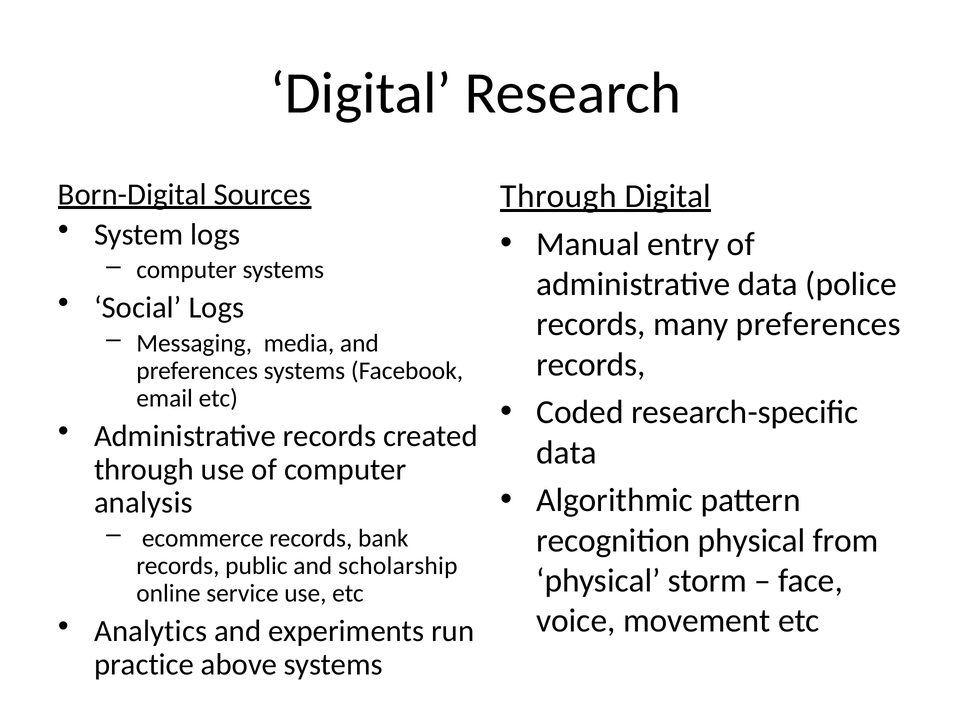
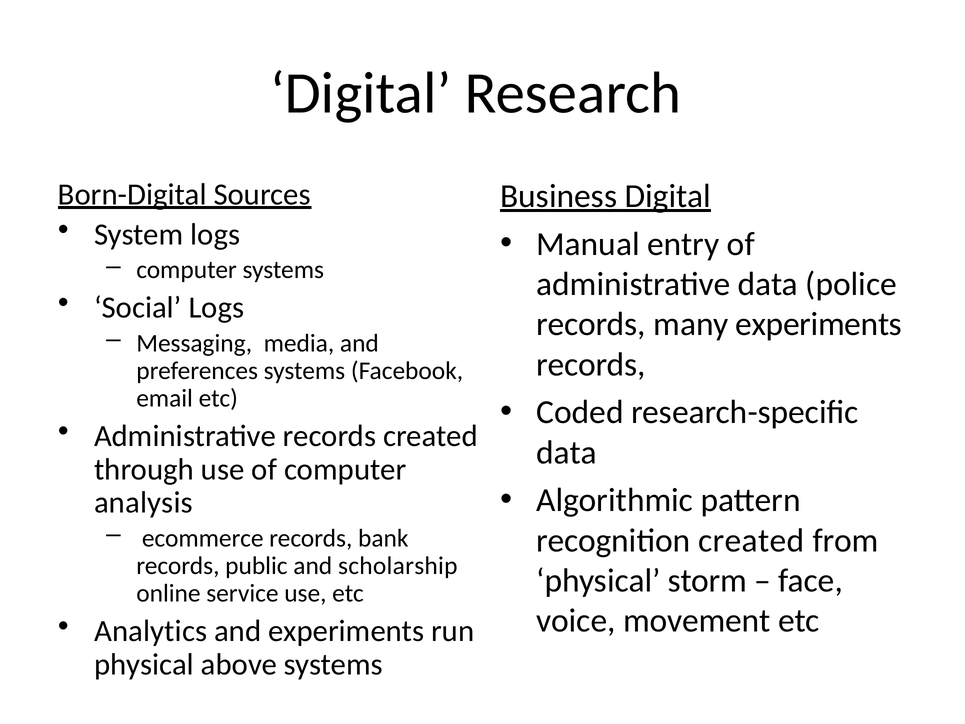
Through: Through -> Business (559, 196)
many preferences: preferences -> experiments (819, 324)
recognition physical: physical -> created (751, 540)
practice: practice -> physical (144, 664)
